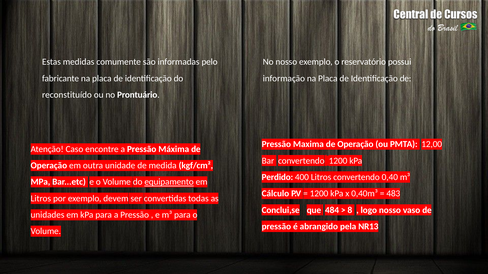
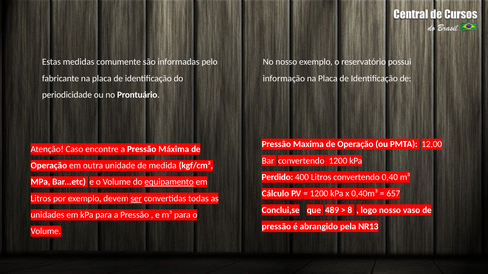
reconstituído: reconstituído -> periodicidade (67, 95)
483: 483 -> 657 (393, 194)
ser underline: none -> present (136, 199)
484: 484 -> 489 (332, 210)
